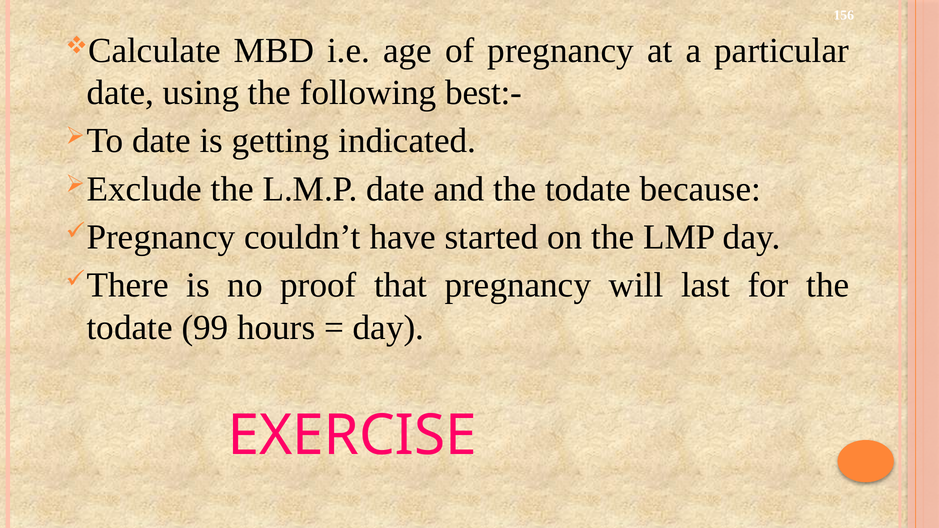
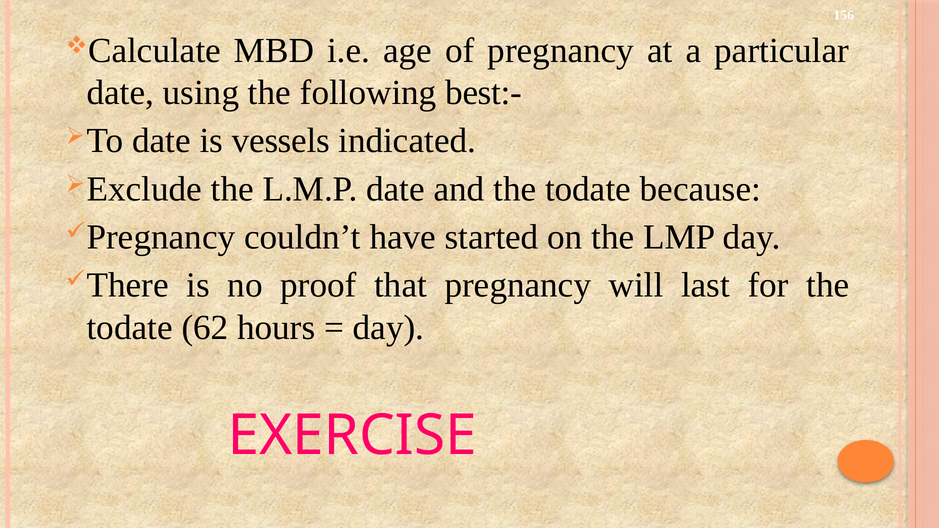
getting: getting -> vessels (281, 141)
99: 99 -> 62 (205, 328)
